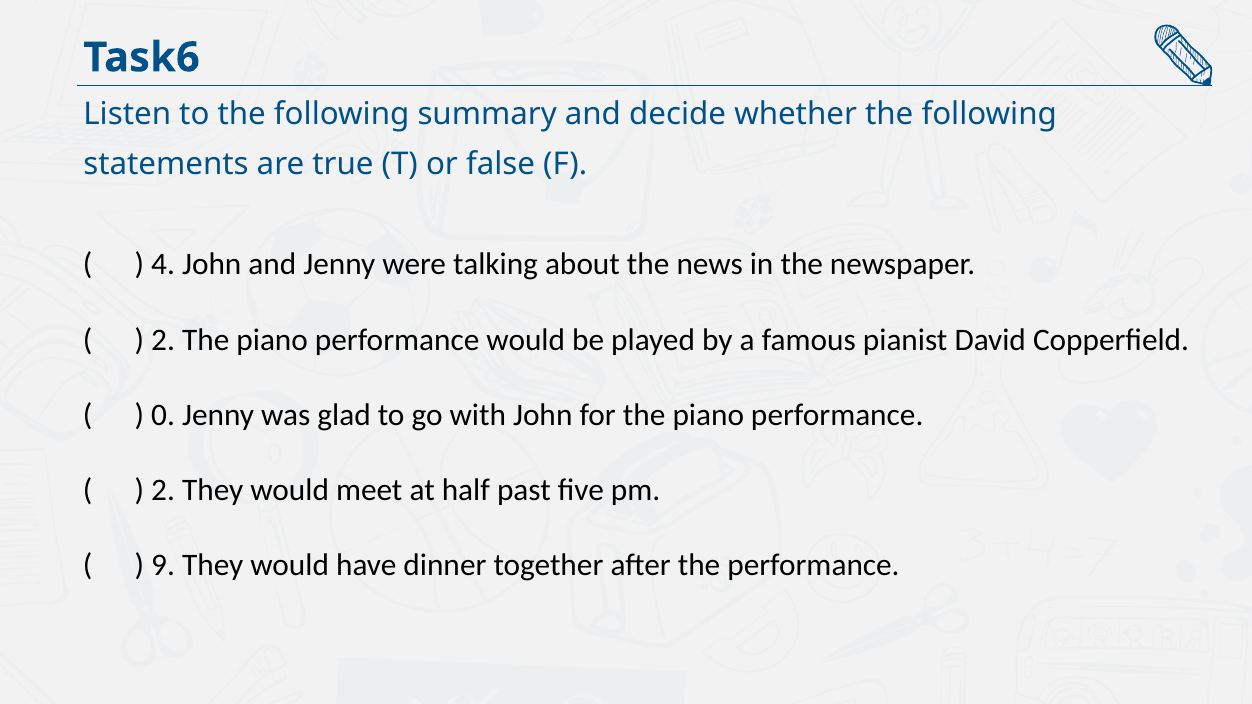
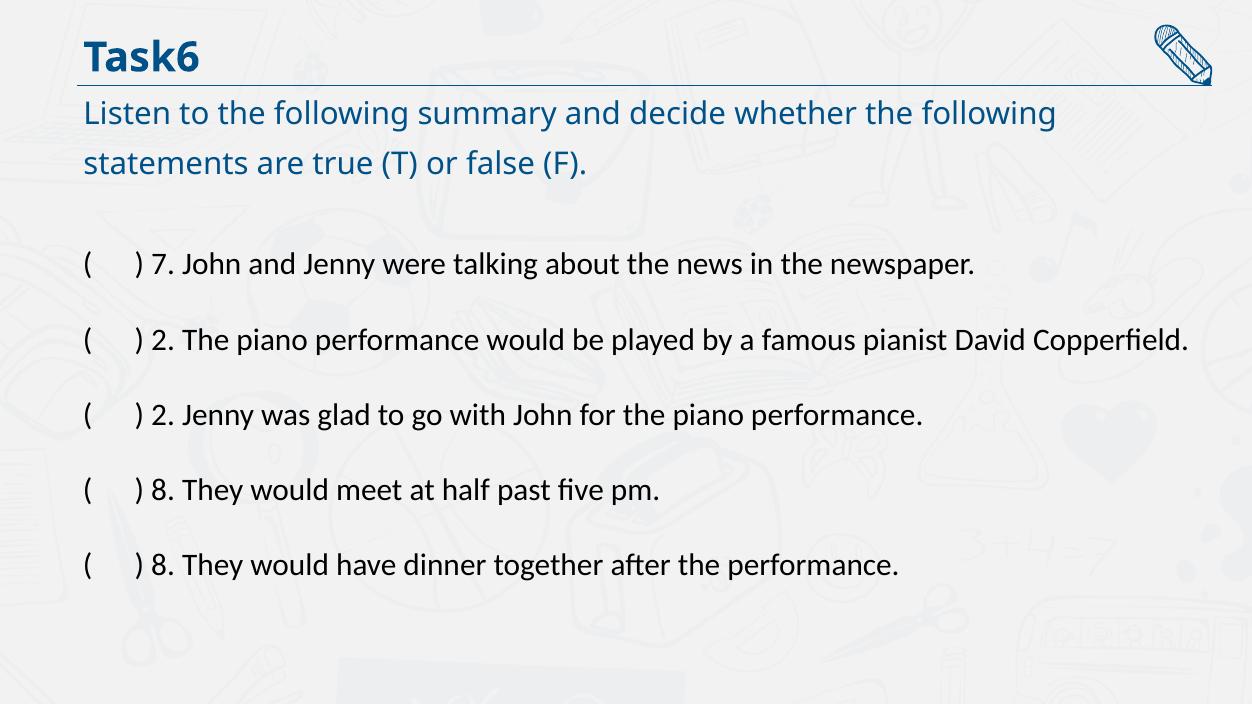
4: 4 -> 7 (163, 265)
0: 0 -> 2 (163, 415)
2: 2 -> 8 (163, 490)
9: 9 -> 8 (163, 565)
